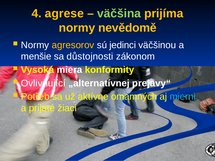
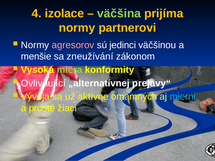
agrese: agrese -> izolace (64, 14)
nevědomě: nevědomě -> partnerovi (127, 28)
agresorov colour: yellow -> pink (73, 45)
důstojnosti: důstojnosti -> zneužívání (90, 57)
miera colour: white -> light green (69, 70)
Potřeb: Potřeb -> Vývoja (35, 97)
prijaté: prijaté -> prosté (42, 108)
